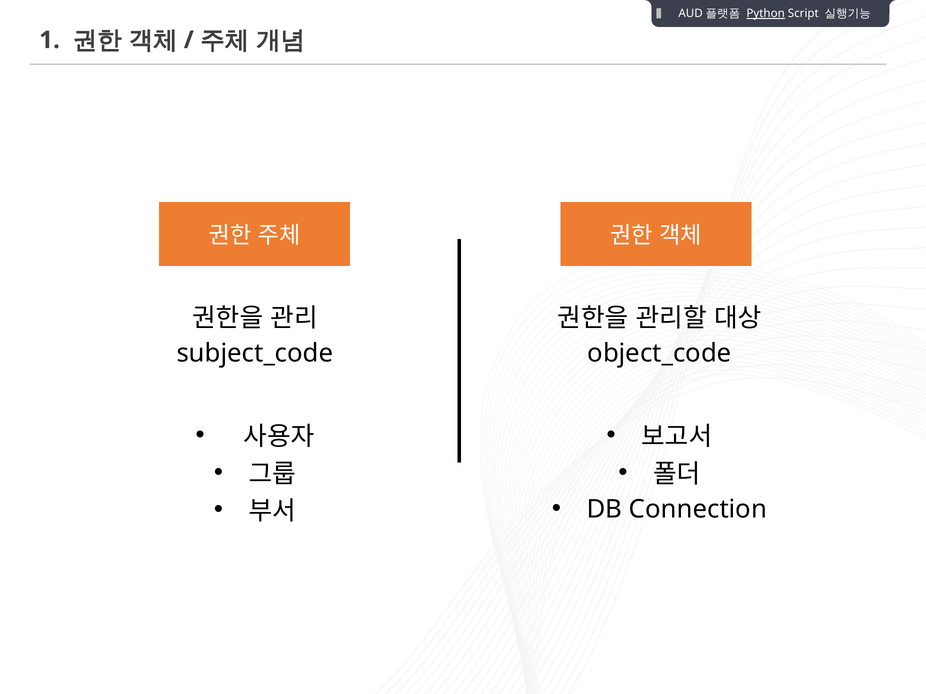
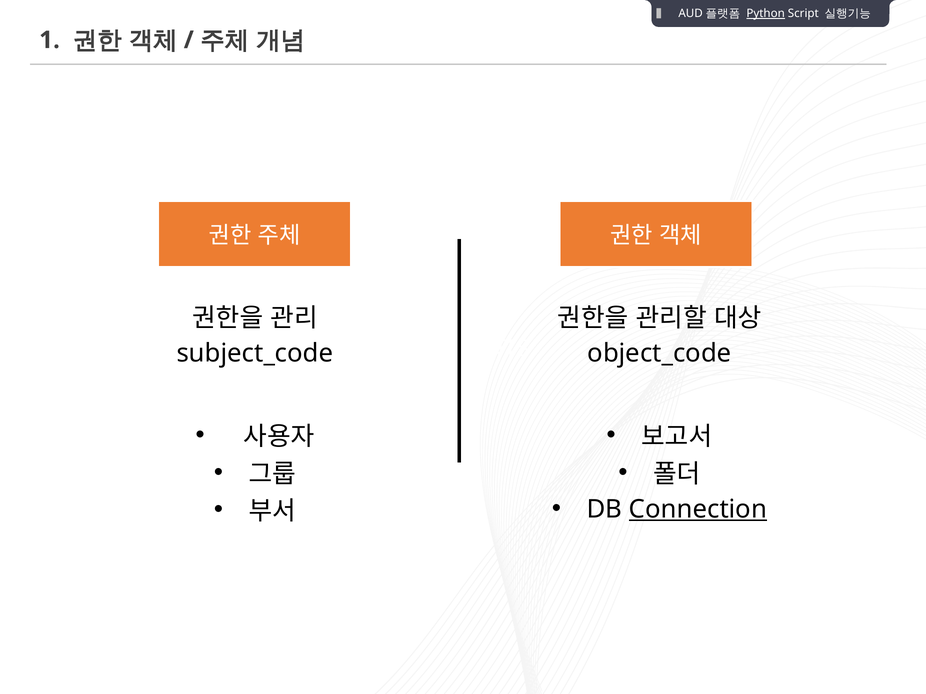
Connection underline: none -> present (698, 509)
